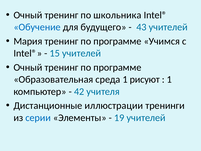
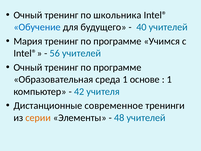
43: 43 -> 40 (141, 27)
15: 15 -> 56 (55, 53)
рисуют: рисуют -> основе (145, 79)
иллюстрации: иллюстрации -> современное (114, 106)
серии colour: blue -> orange (38, 118)
19: 19 -> 48 (119, 118)
